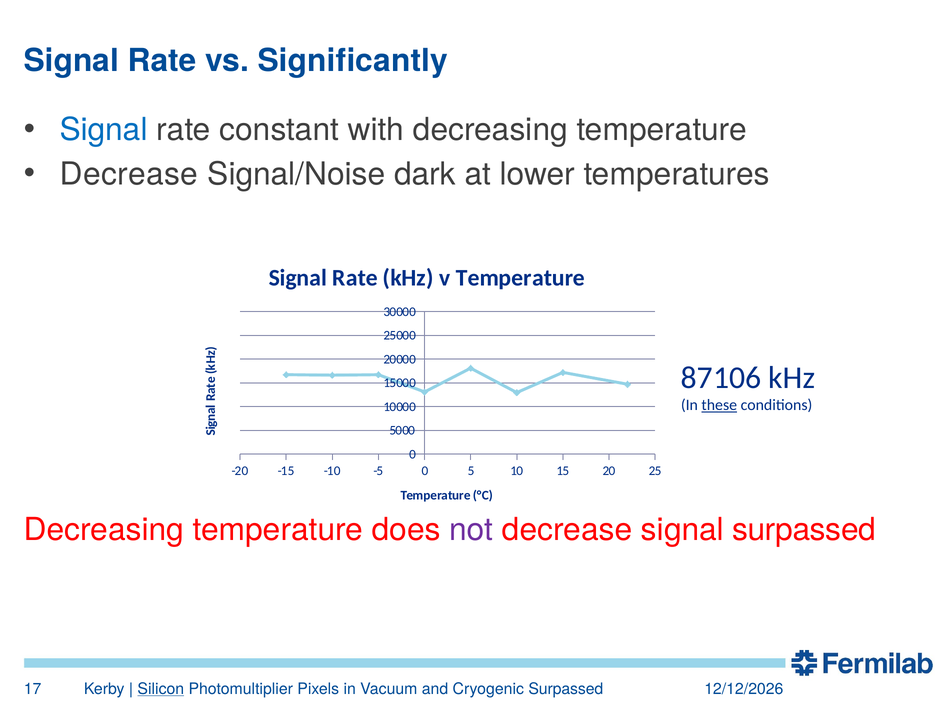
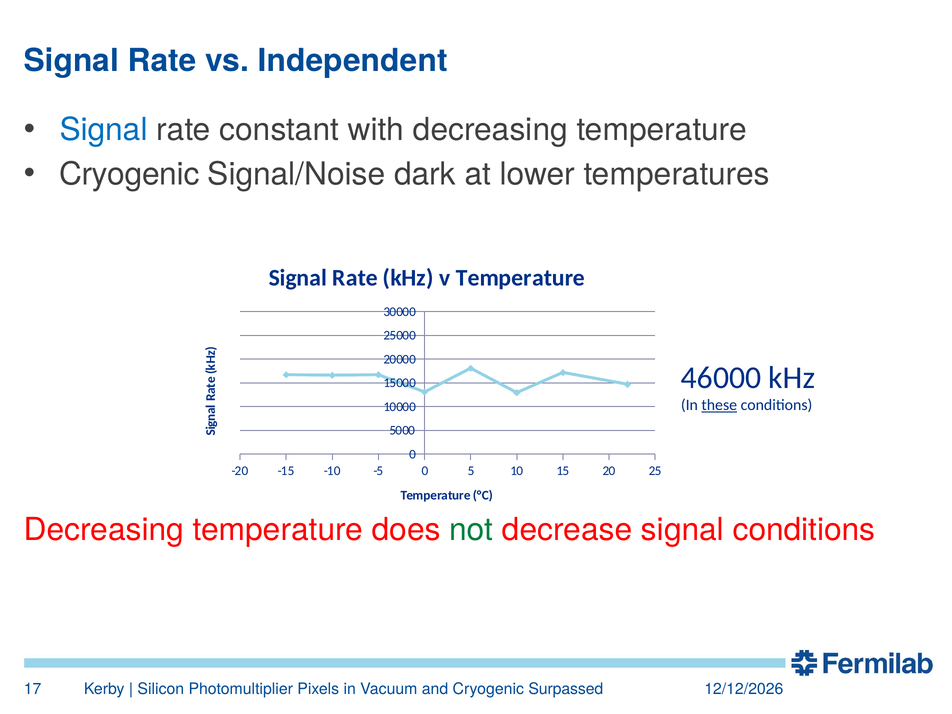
Significantly: Significantly -> Independent (353, 61)
Decrease: Decrease -> Cryogenic (129, 174)
87106: 87106 -> 46000 (721, 378)
not colour: purple -> green (471, 530)
signal surpassed: surpassed -> conditions (804, 530)
Silicon underline: present -> none (161, 689)
